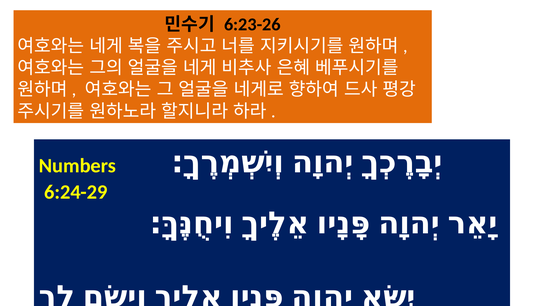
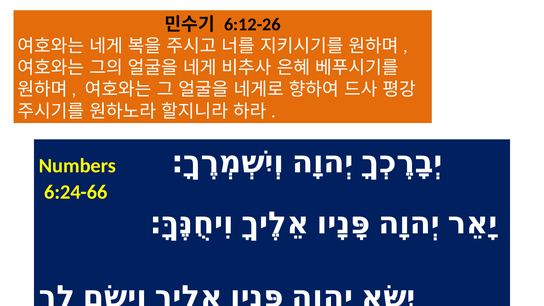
6:23-26: 6:23-26 -> 6:12-26 (252, 24)
6:24-29: 6:24-29 -> 6:24-66 (76, 192)
